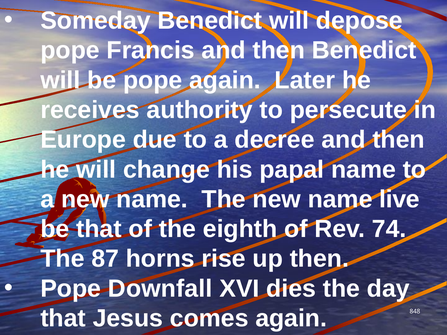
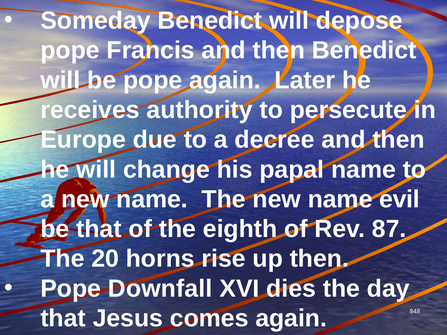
live: live -> evil (399, 199)
74: 74 -> 87 (389, 229)
87: 87 -> 20 (105, 259)
